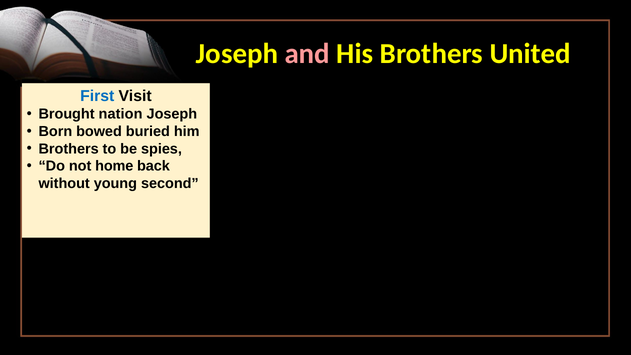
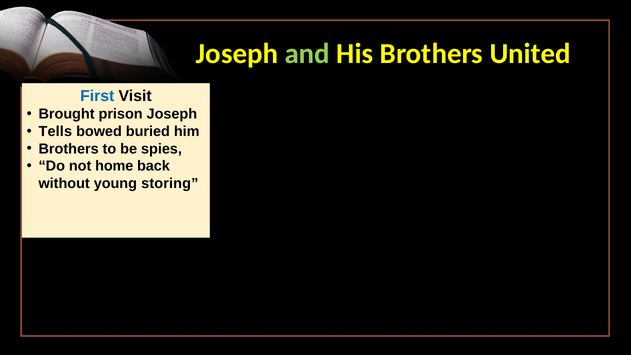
and colour: pink -> light green (307, 54)
nation: nation -> prison (121, 114)
Born: Born -> Tells (55, 132)
second: second -> storing (170, 184)
